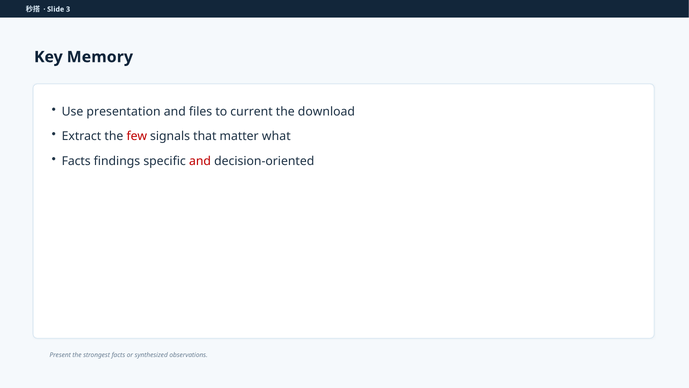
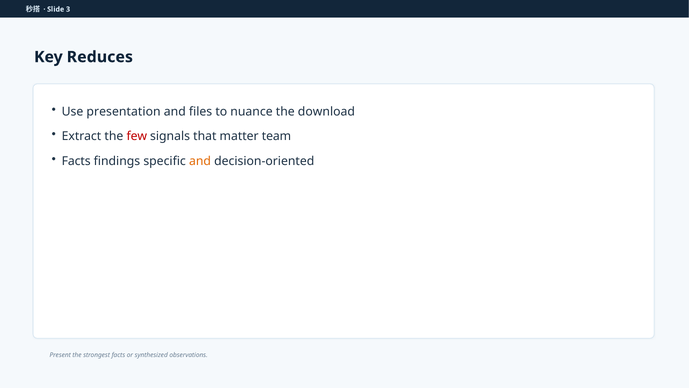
Memory: Memory -> Reduces (100, 57)
current: current -> nuance (251, 112)
what: what -> team (276, 136)
and colour: red -> orange (200, 161)
